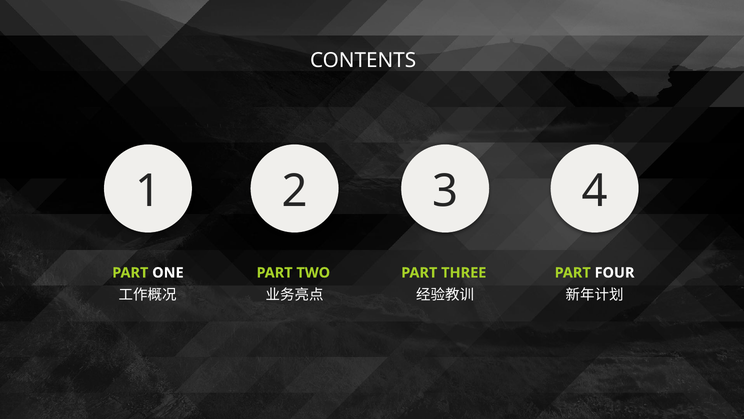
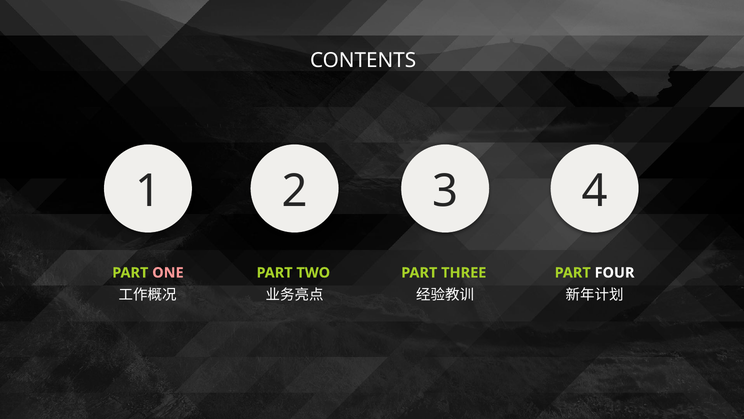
ONE colour: white -> pink (168, 272)
